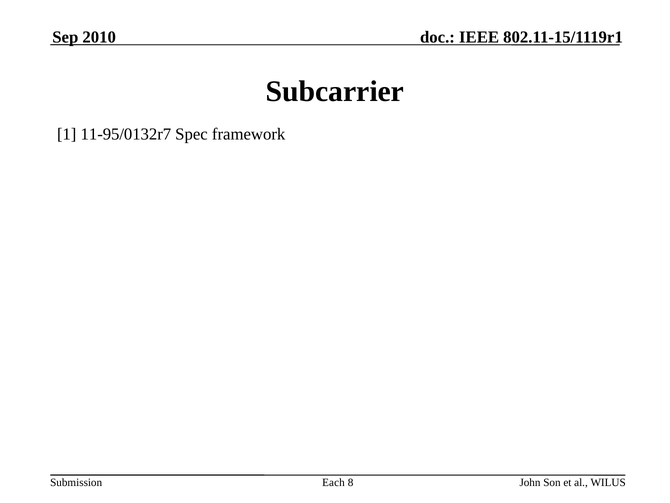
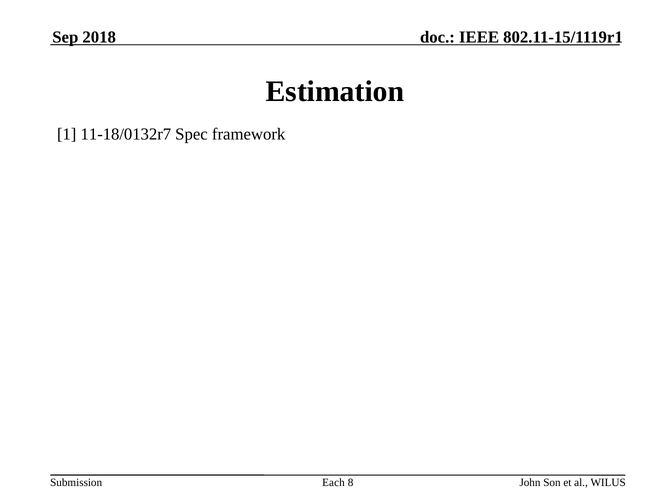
2010: 2010 -> 2018 (99, 37)
Subcarrier: Subcarrier -> Estimation (335, 91)
11-95/0132r7: 11-95/0132r7 -> 11-18/0132r7 (126, 134)
